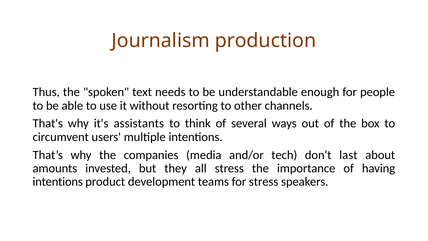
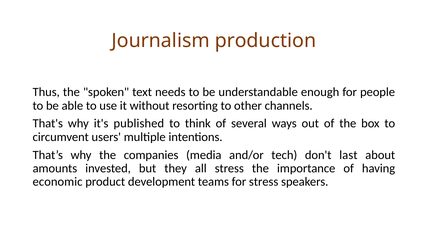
assistants: assistants -> published (139, 123)
intentions: intentions -> economic (58, 182)
